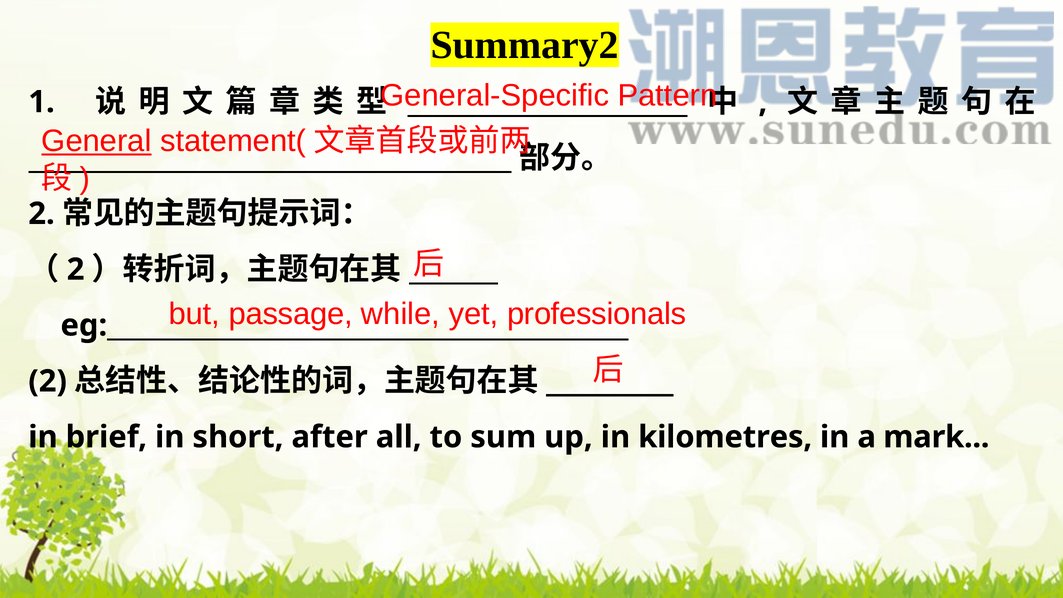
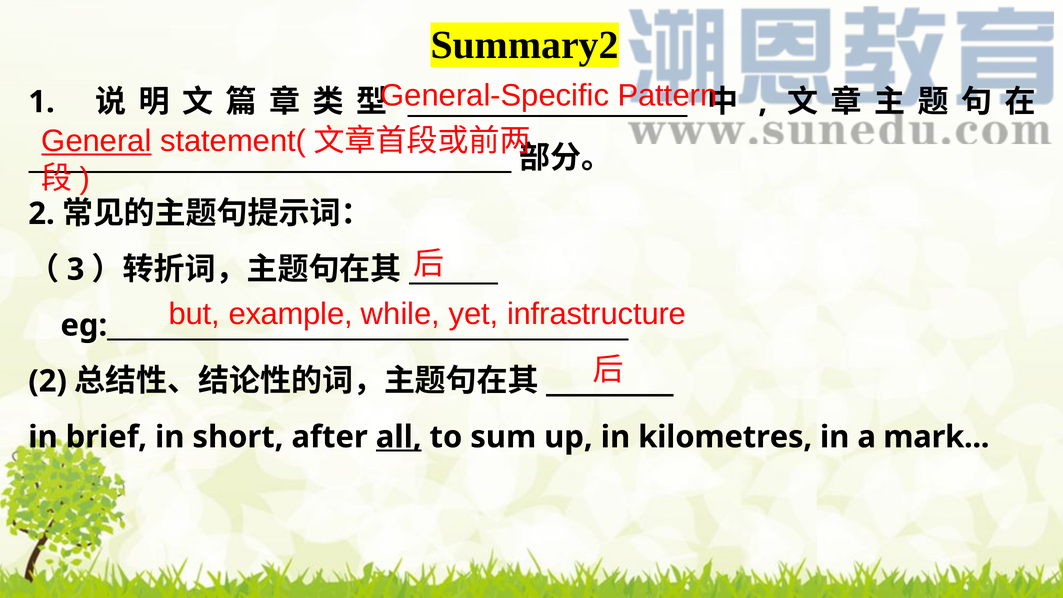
2: 2 -> 3 (76, 269)
passage: passage -> example (291, 314)
professionals: professionals -> infrastructure (597, 314)
all underline: none -> present (399, 437)
